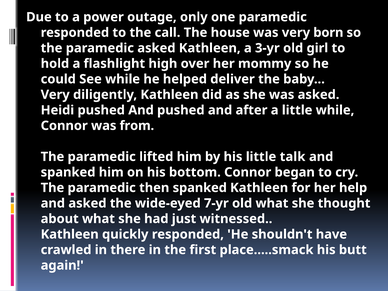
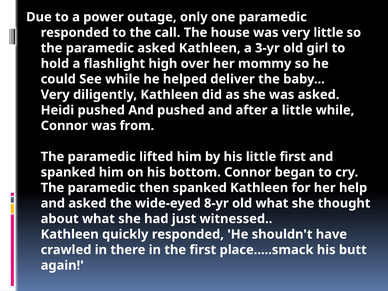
very born: born -> little (328, 33)
little talk: talk -> first (293, 157)
7-yr: 7-yr -> 8-yr (216, 203)
